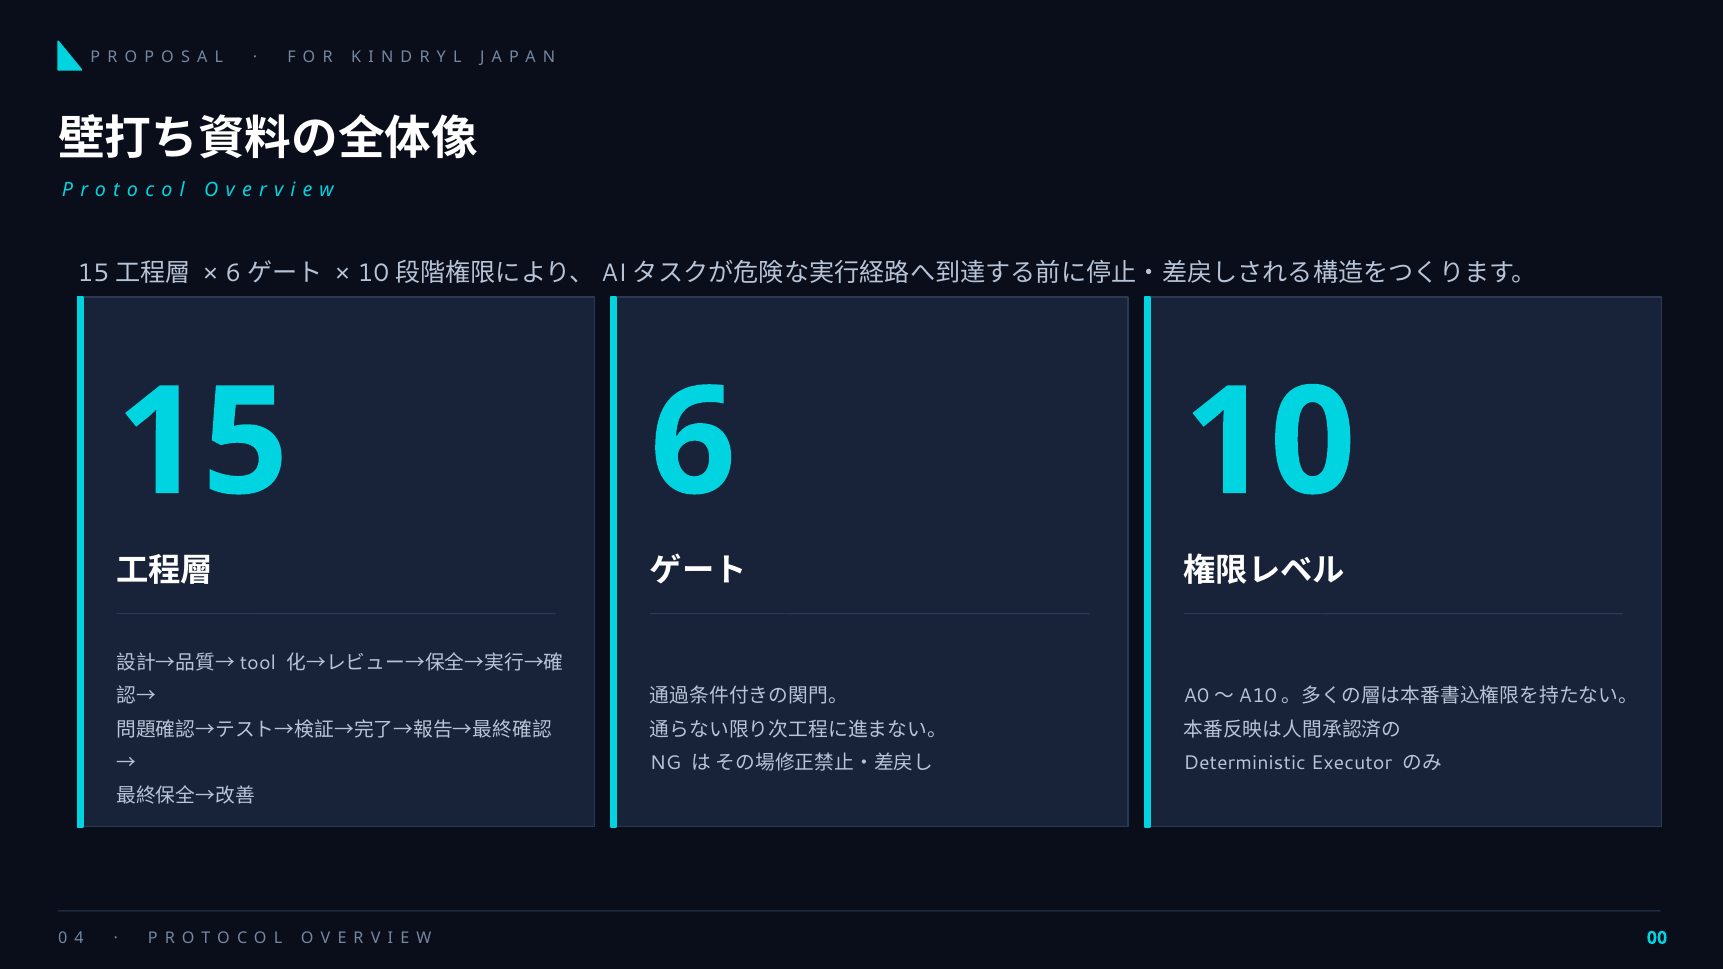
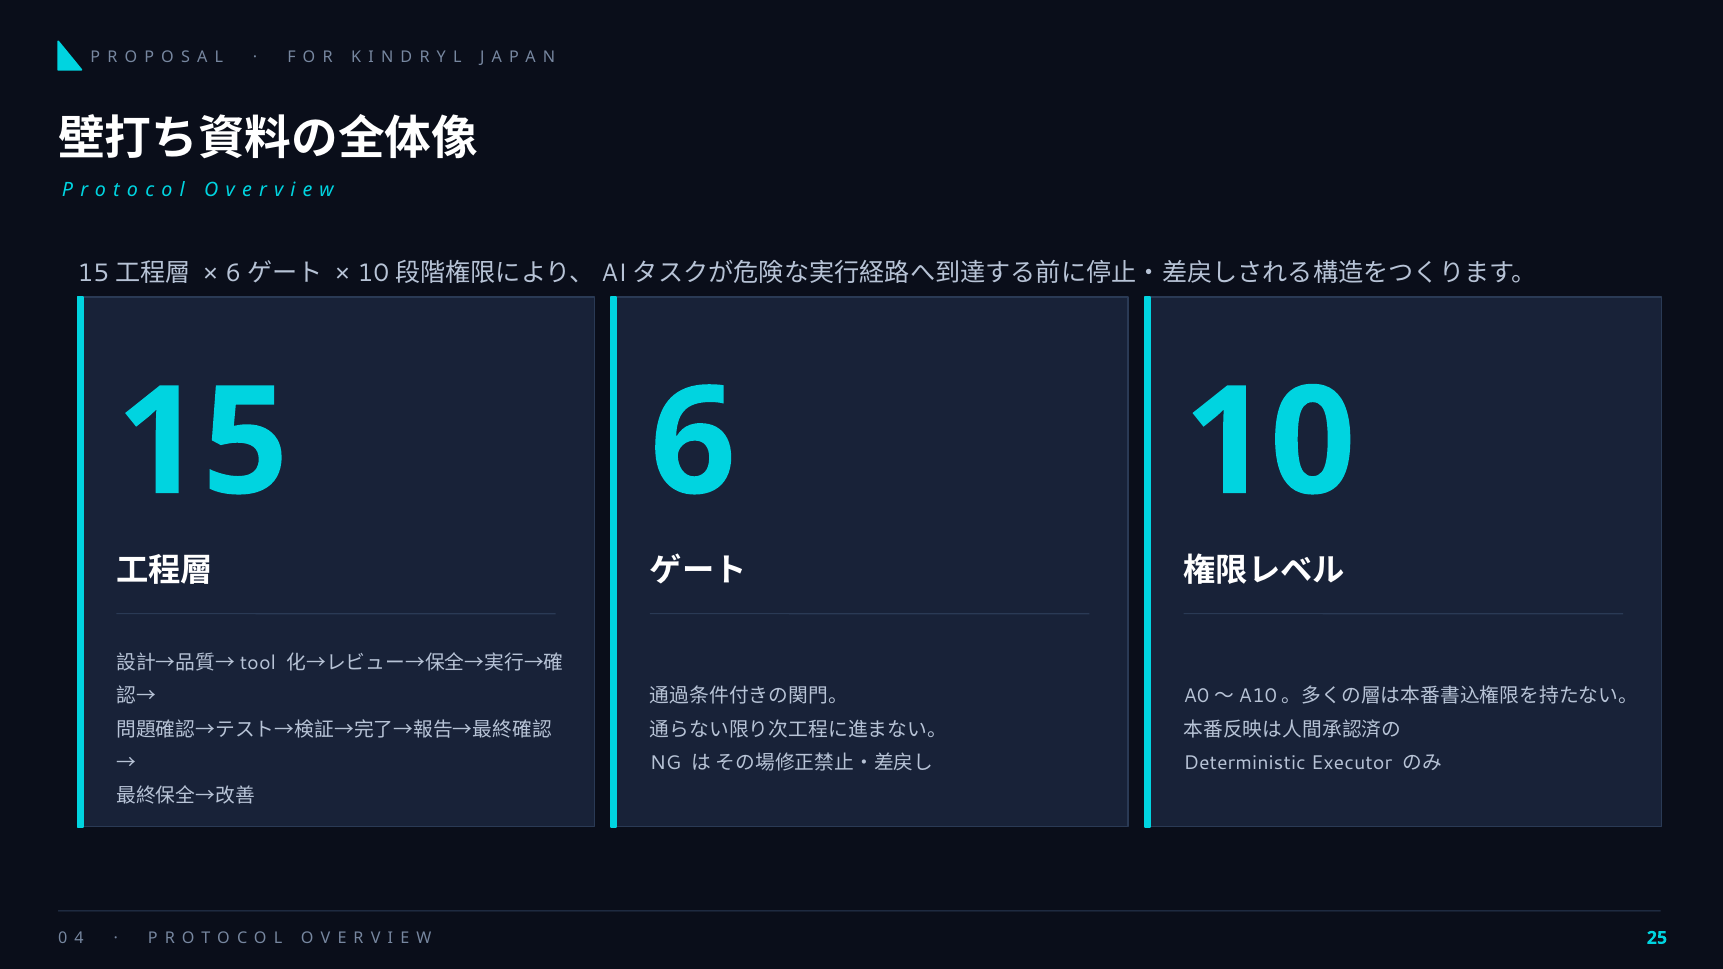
00: 00 -> 25 (1657, 938)
